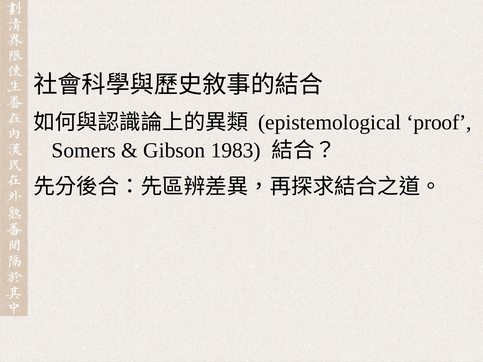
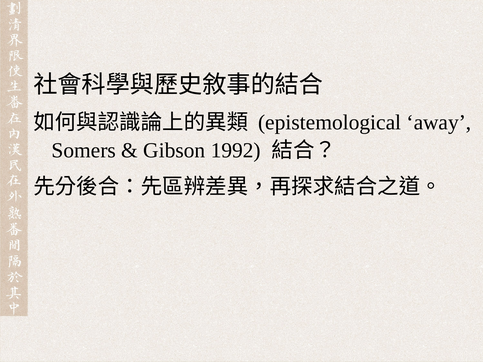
proof: proof -> away (439, 122)
1983: 1983 -> 1992 (236, 151)
